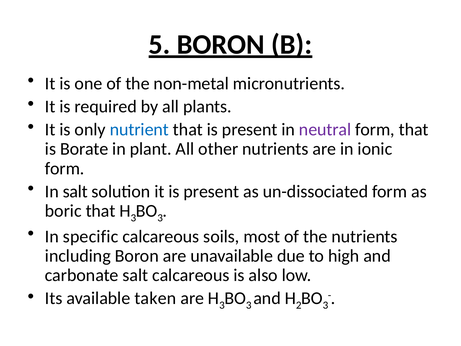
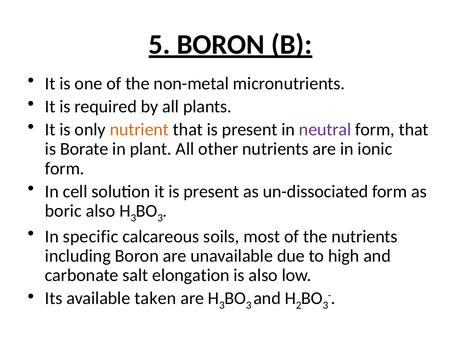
nutrient colour: blue -> orange (139, 130)
In salt: salt -> cell (75, 191)
boric that: that -> also (100, 211)
salt calcareous: calcareous -> elongation (191, 275)
